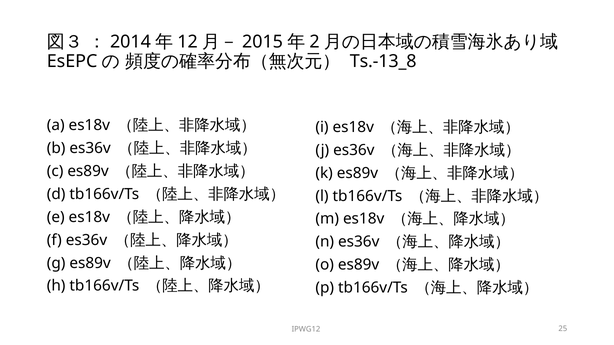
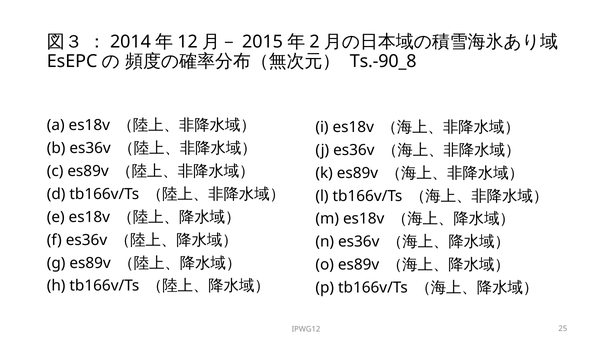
Ts.-13_8: Ts.-13_8 -> Ts.-90_8 (383, 61)
